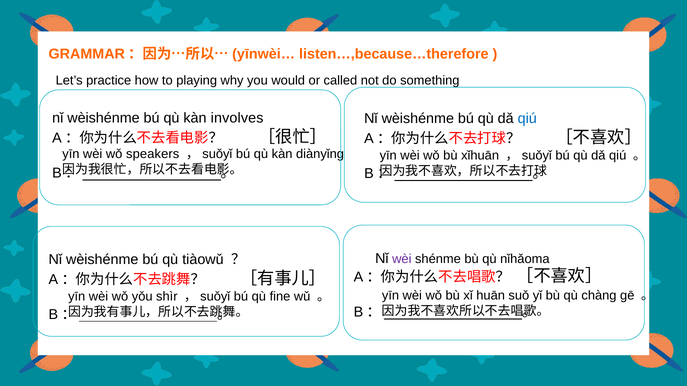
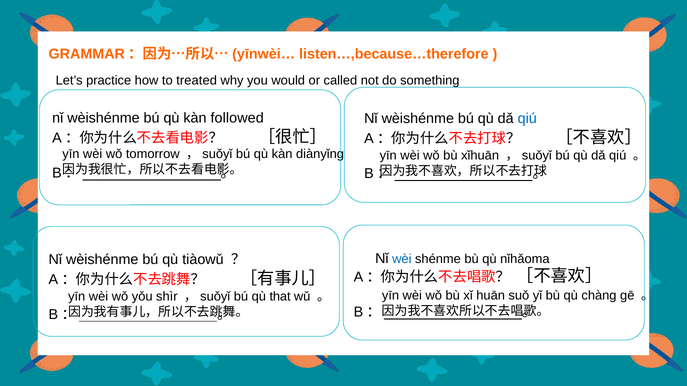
playing: playing -> treated (197, 80)
involves: involves -> followed (237, 118)
speakers: speakers -> tomorrow (153, 154)
wèi colour: purple -> blue (402, 259)
fine: fine -> that (280, 297)
